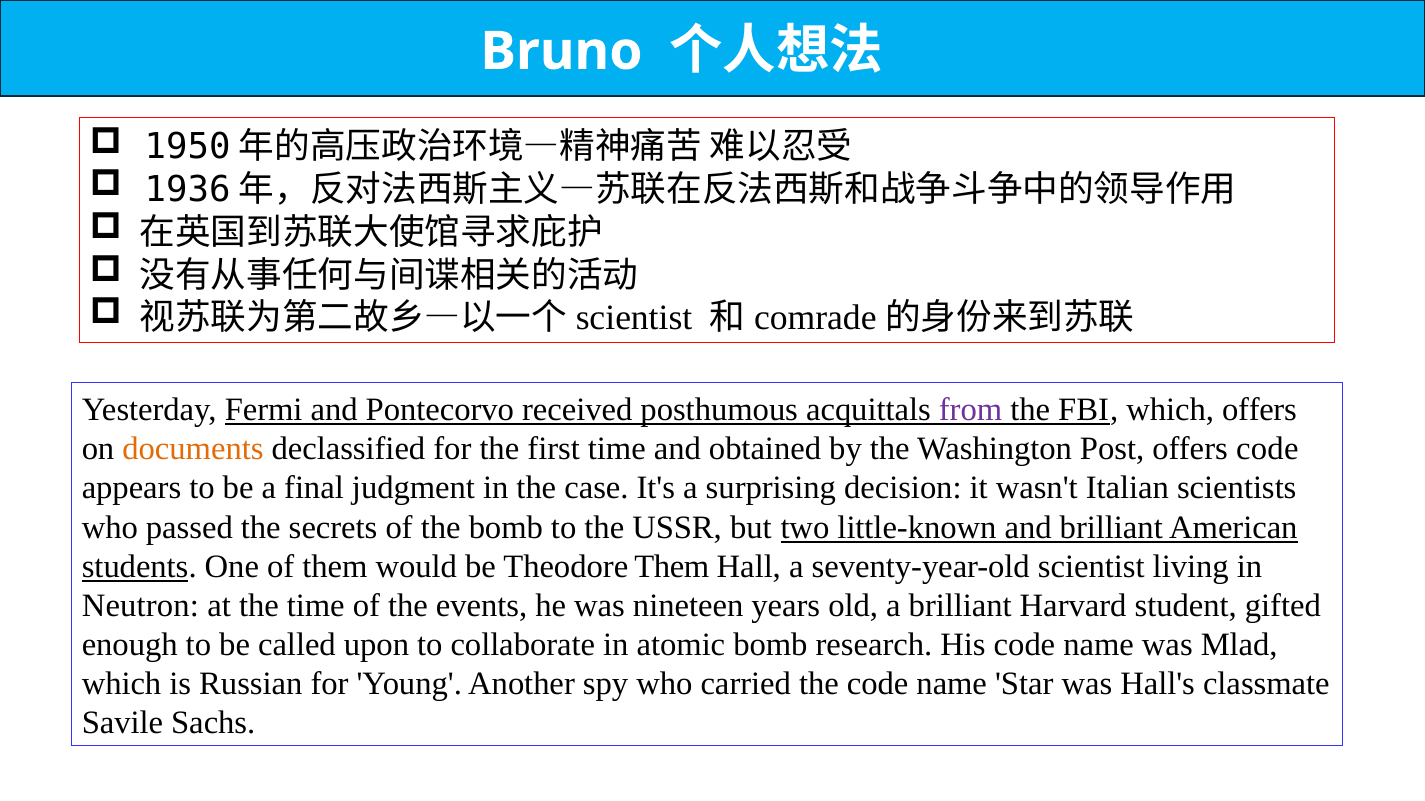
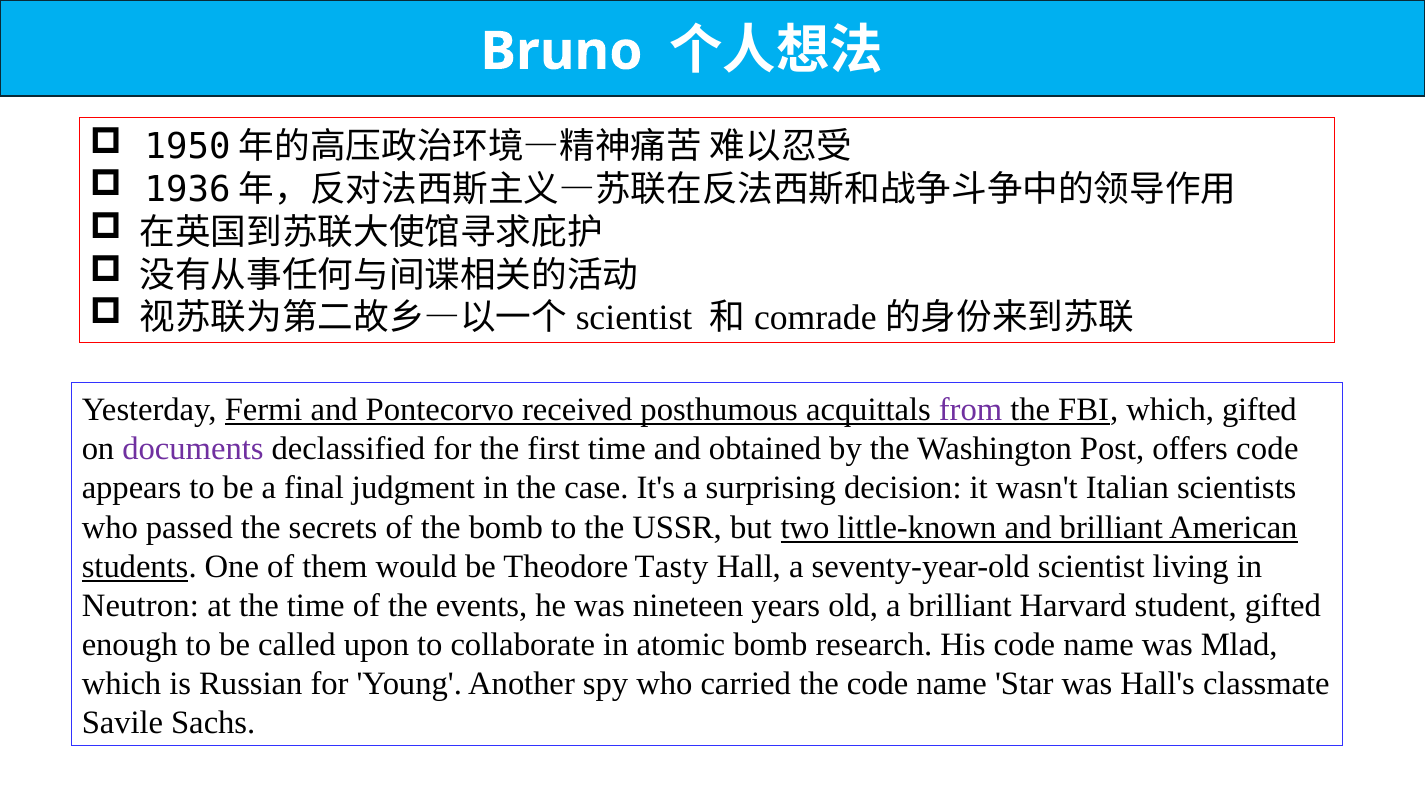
which offers: offers -> gifted (1259, 410)
documents colour: orange -> purple (193, 449)
Theodore Them: Them -> Tasty (671, 567)
